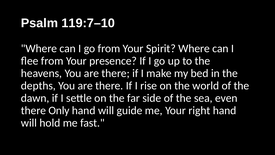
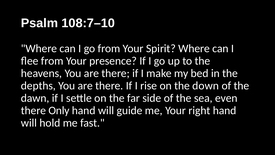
119:7–10: 119:7–10 -> 108:7–10 (88, 23)
world: world -> down (206, 85)
